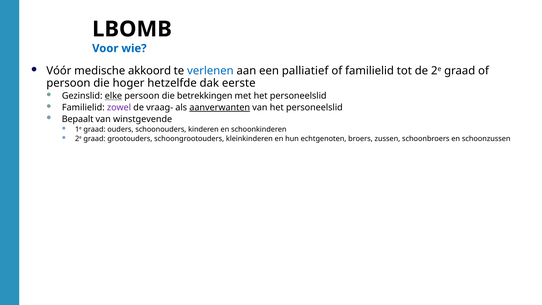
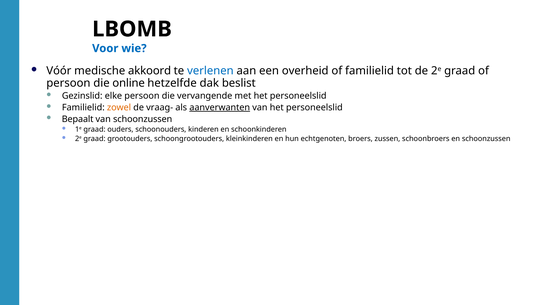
palliatief: palliatief -> overheid (305, 71)
hoger: hoger -> online (129, 83)
eerste: eerste -> beslist (239, 83)
elke underline: present -> none (113, 96)
betrekkingen: betrekkingen -> vervangende (205, 96)
zowel colour: purple -> orange (119, 107)
van winstgevende: winstgevende -> schoonzussen (143, 119)
